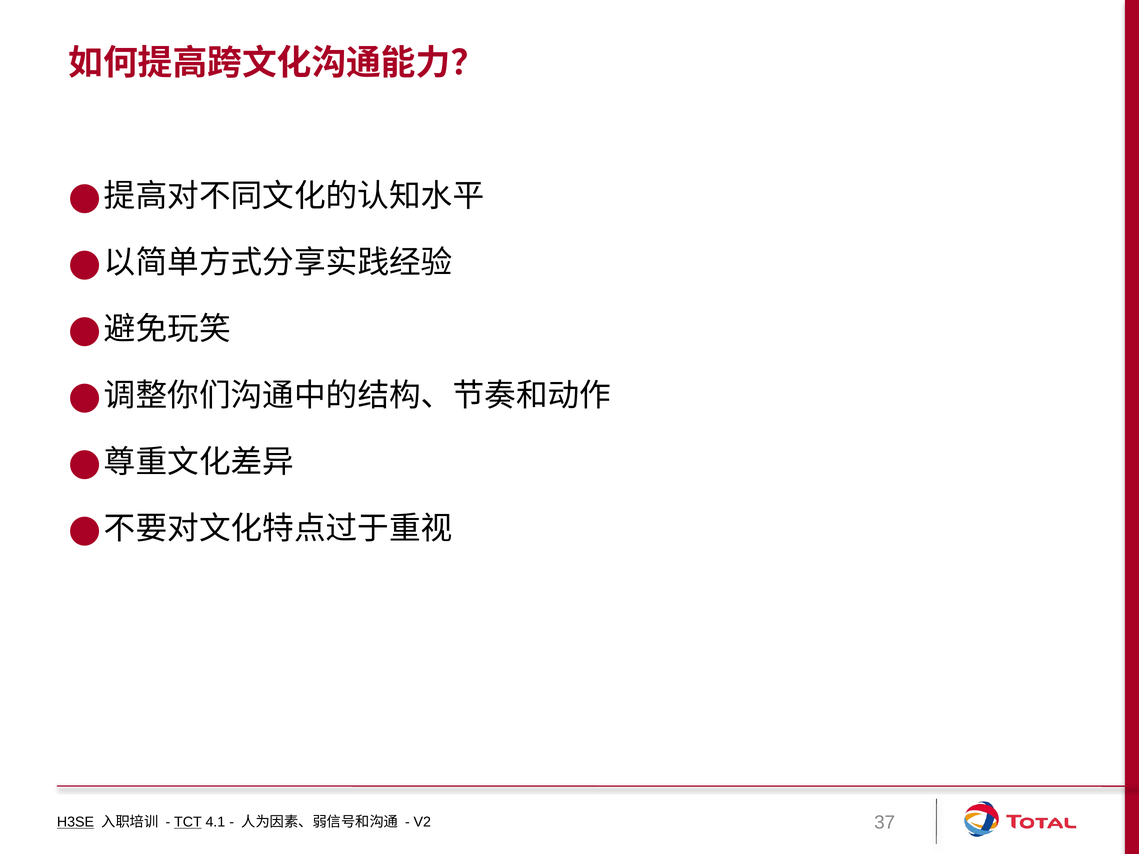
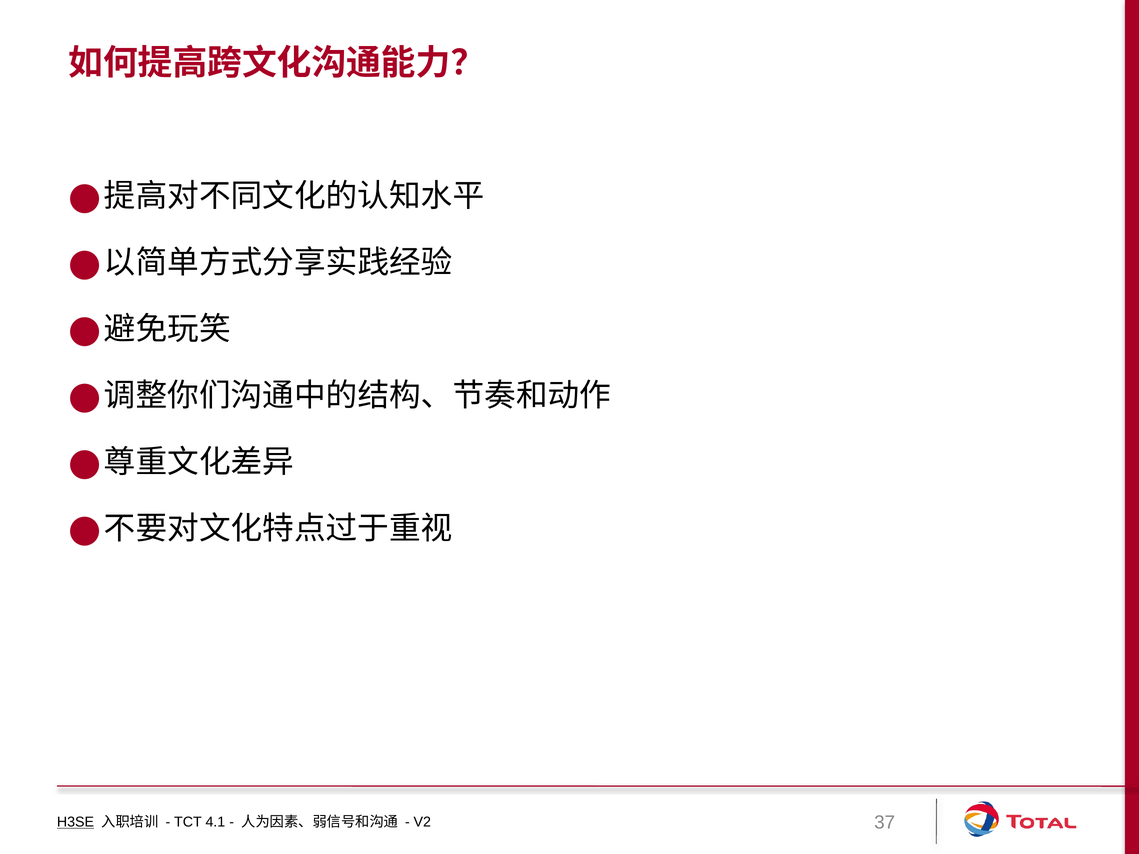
TCT underline: present -> none (188, 822)
